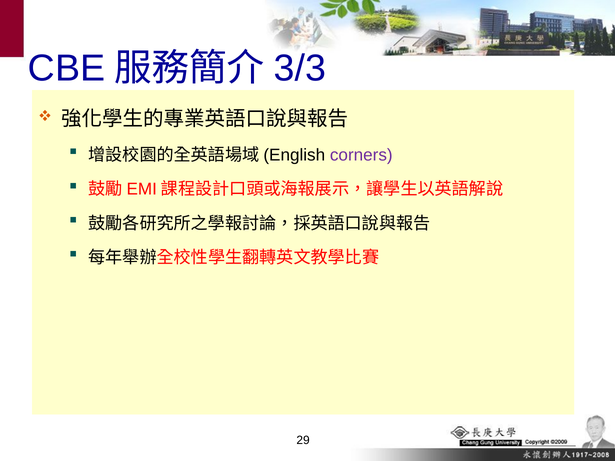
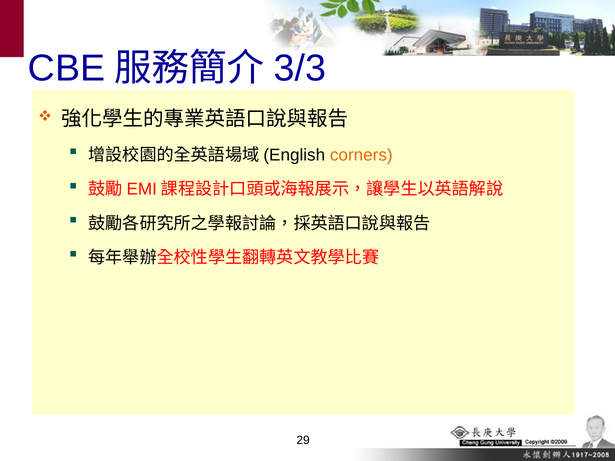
corners colour: purple -> orange (361, 155)
